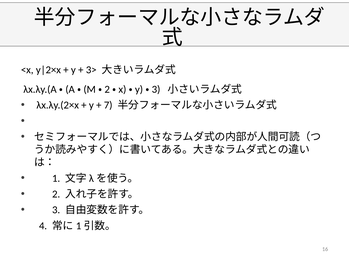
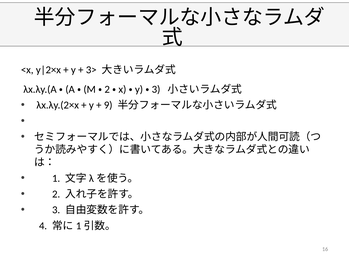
7: 7 -> 9 (108, 106)
